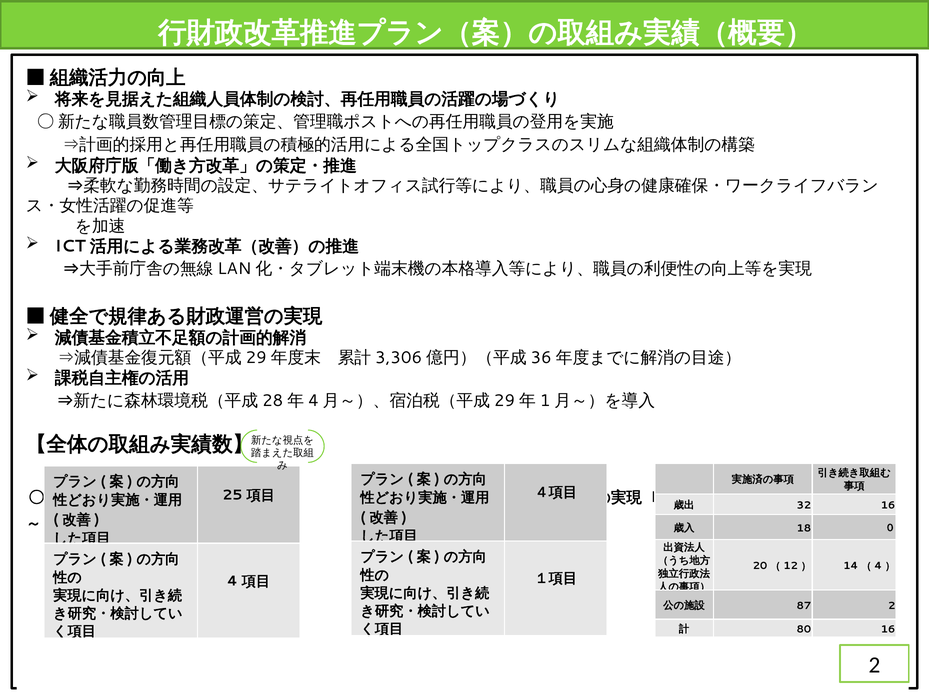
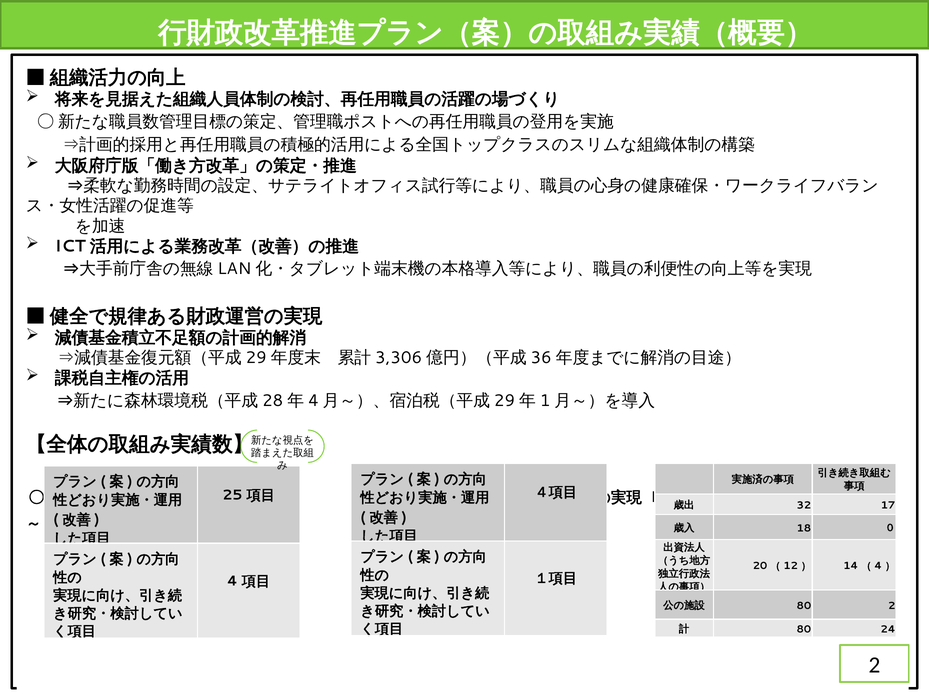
16: 16 -> 17 (888, 505)
87: 87 -> 80 (804, 605)
80 16: 16 -> 24 (888, 629)
